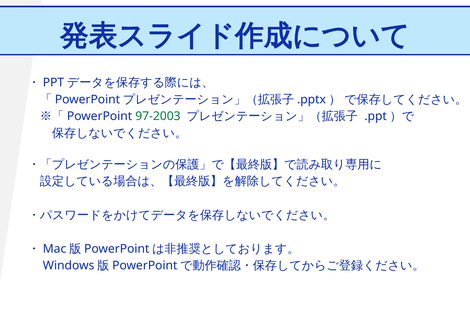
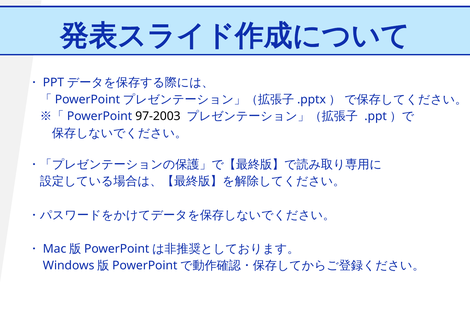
97-2003 colour: green -> black (158, 116)
